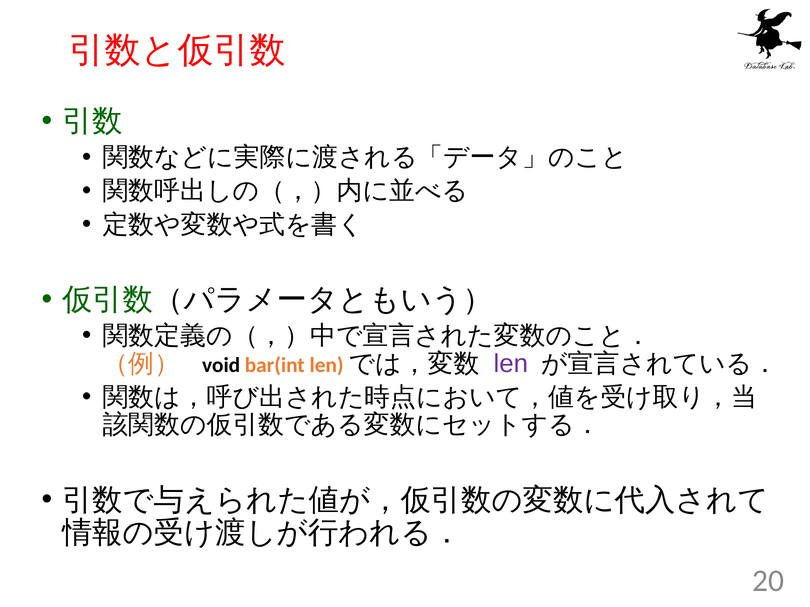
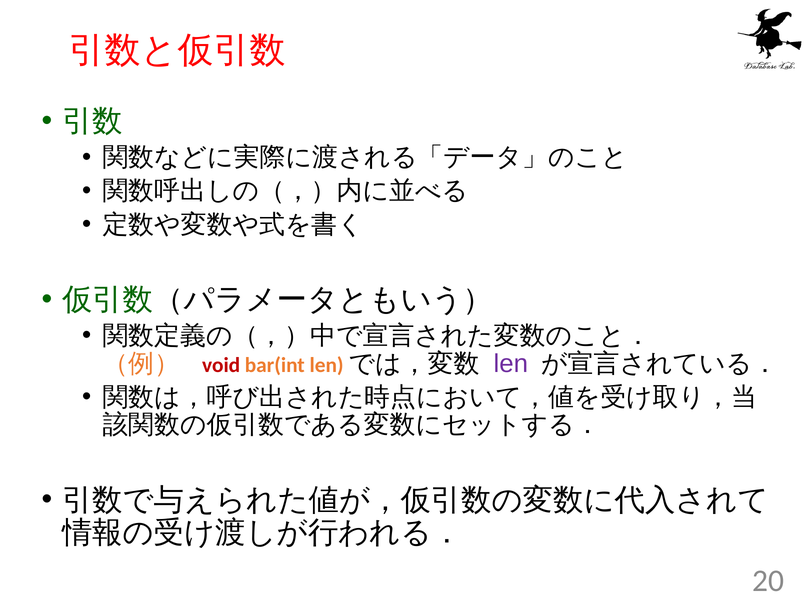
void colour: black -> red (221, 365)
